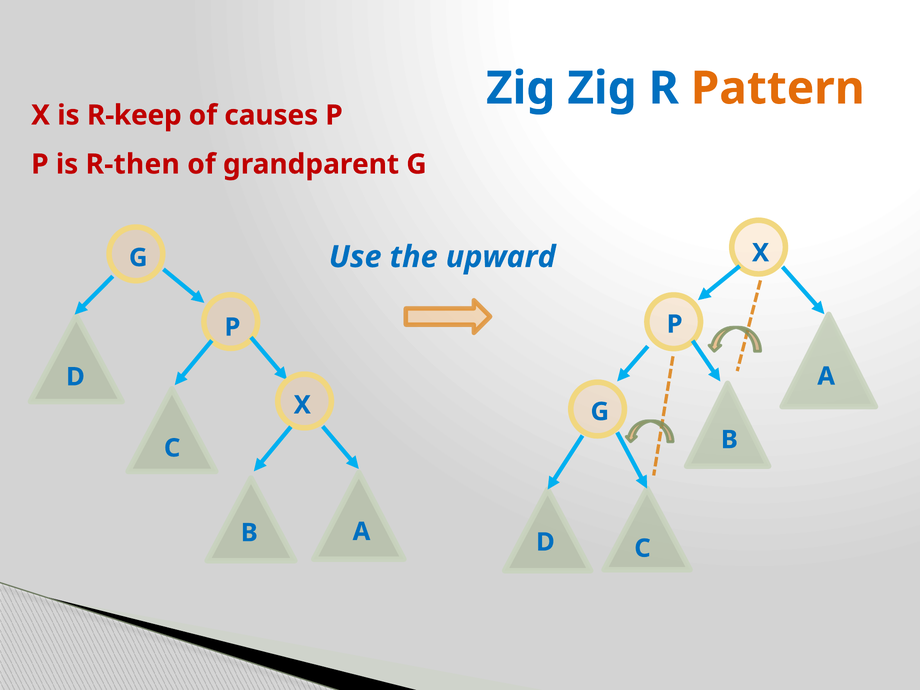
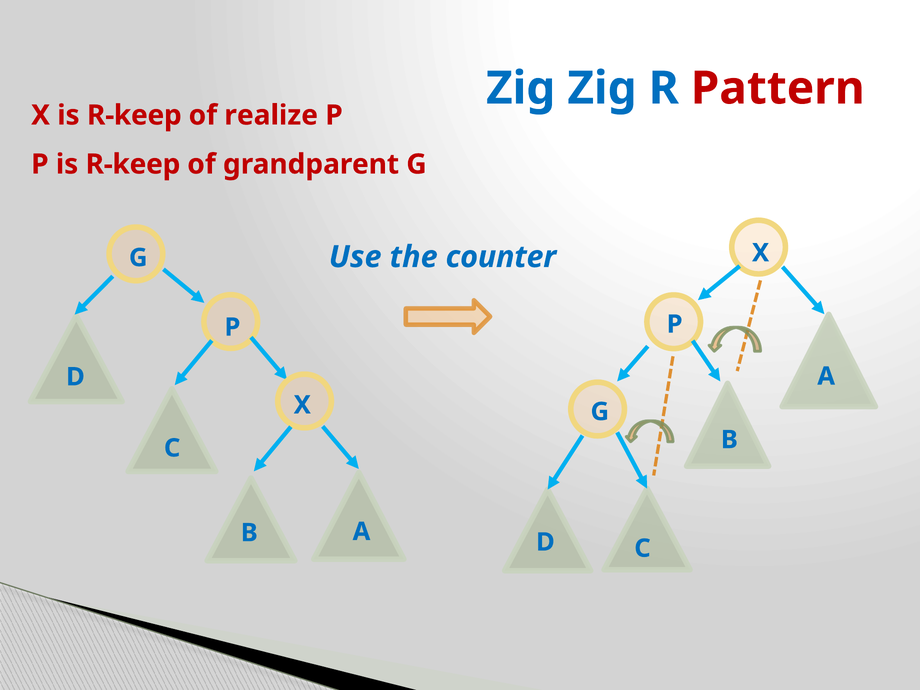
Pattern colour: orange -> red (778, 88)
causes: causes -> realize (271, 115)
P is R-then: R-then -> R-keep (133, 164)
upward: upward -> counter (501, 257)
